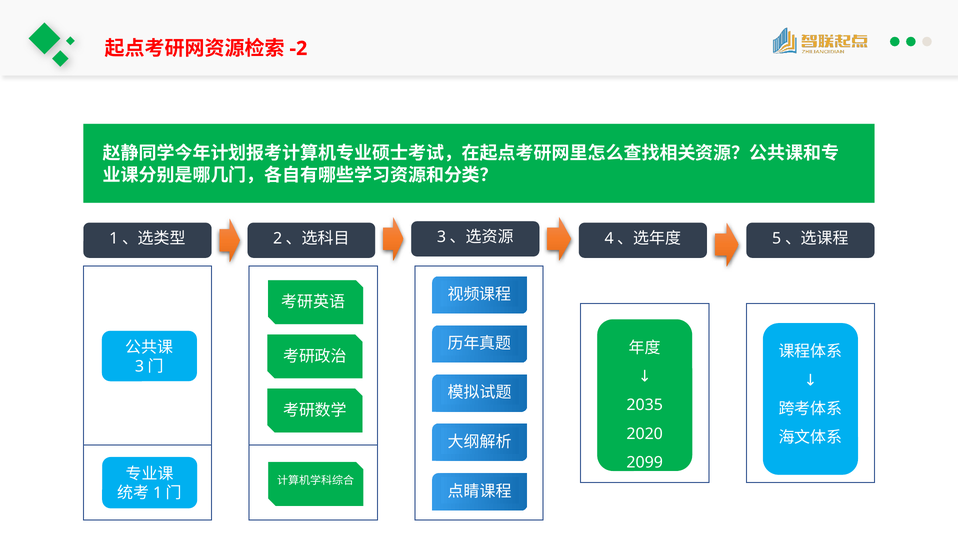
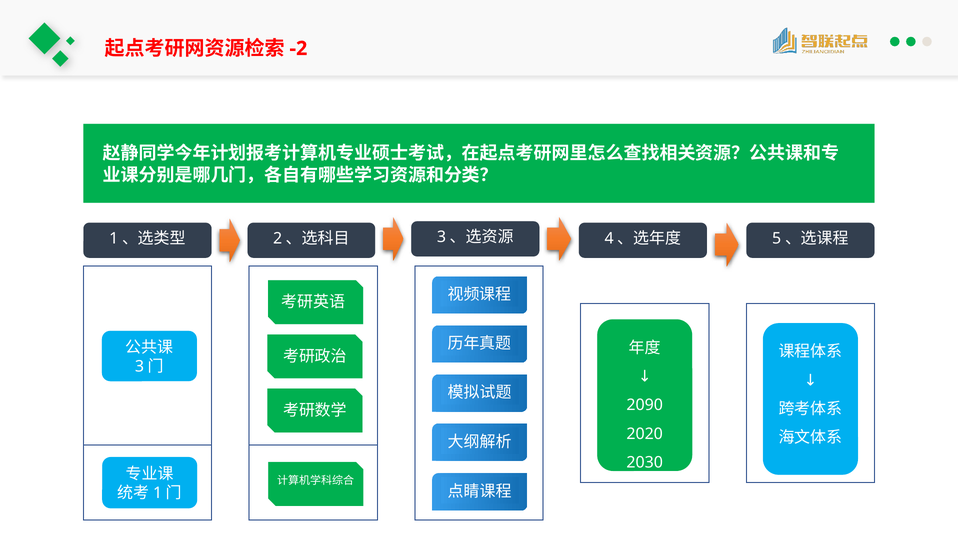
2035: 2035 -> 2090 (645, 405)
2099: 2099 -> 2030 (645, 463)
